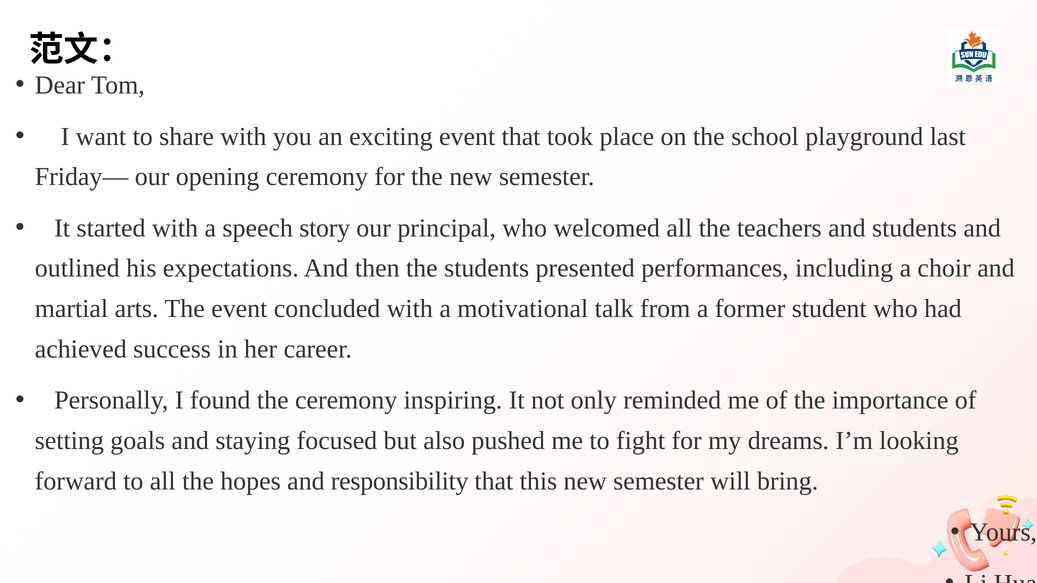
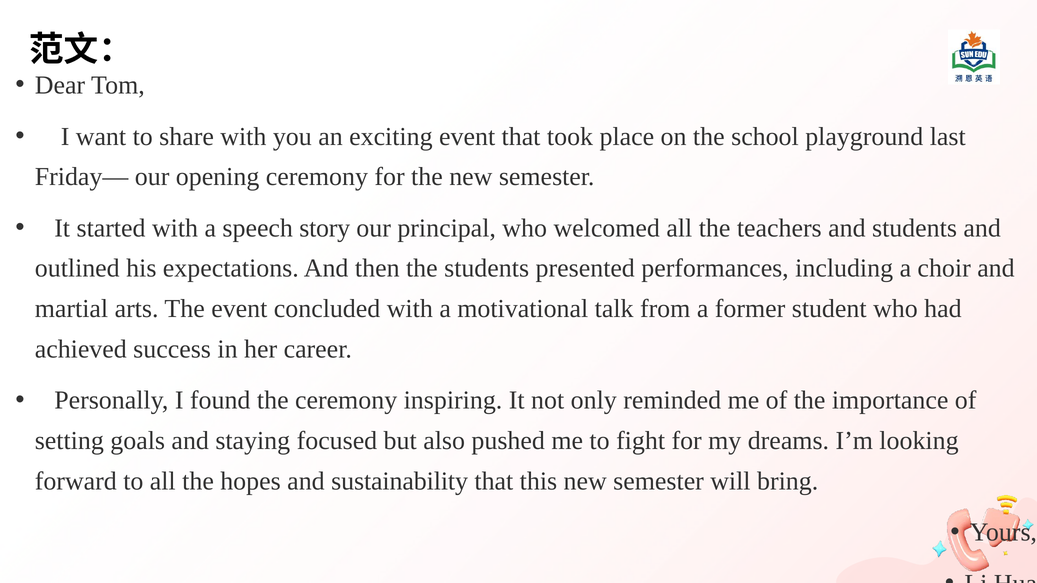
responsibility: responsibility -> sustainability (400, 481)
